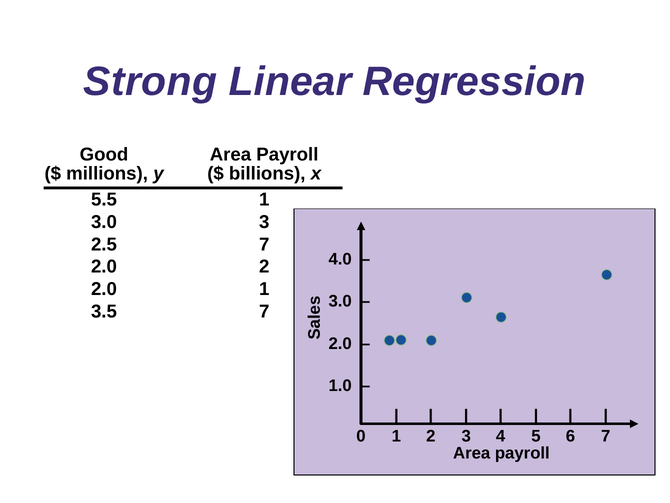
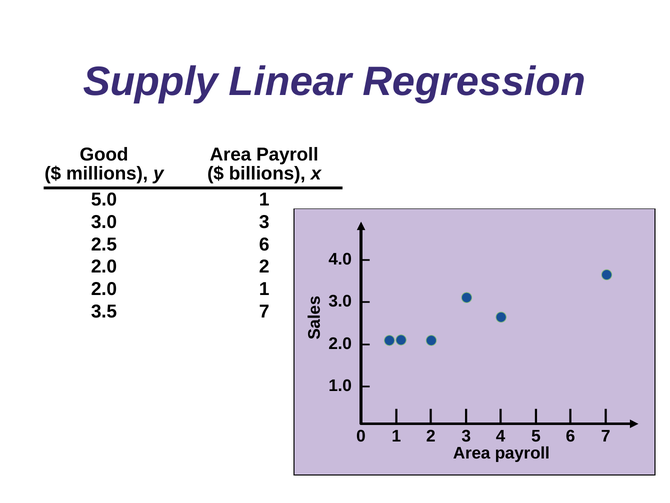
Strong: Strong -> Supply (151, 82)
5.5: 5.5 -> 5.0 (104, 199)
2.5 7: 7 -> 6 (264, 244)
